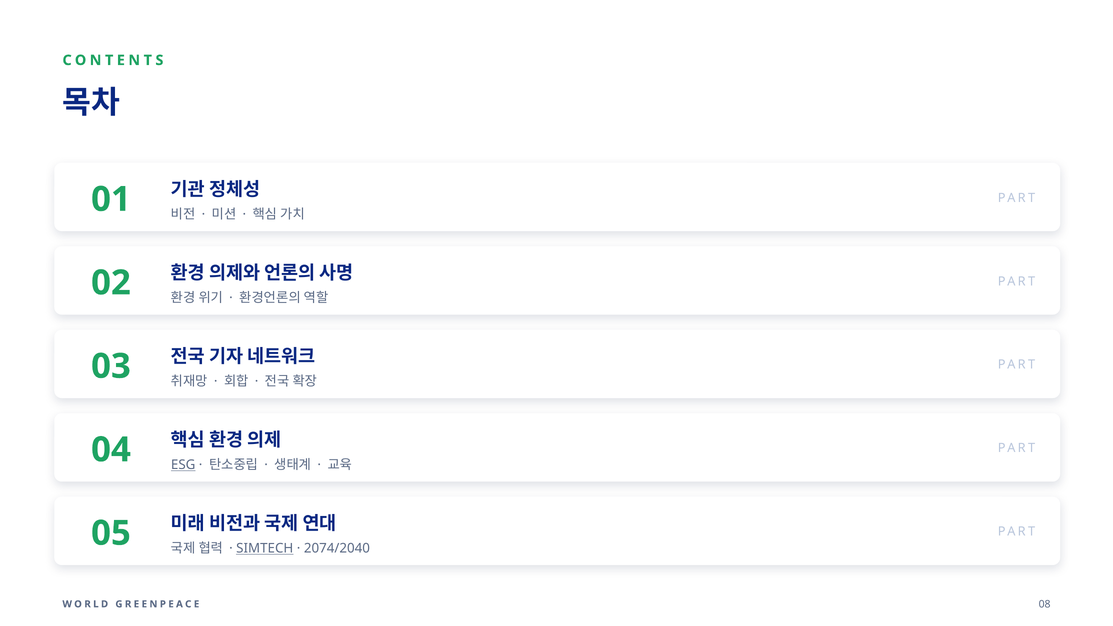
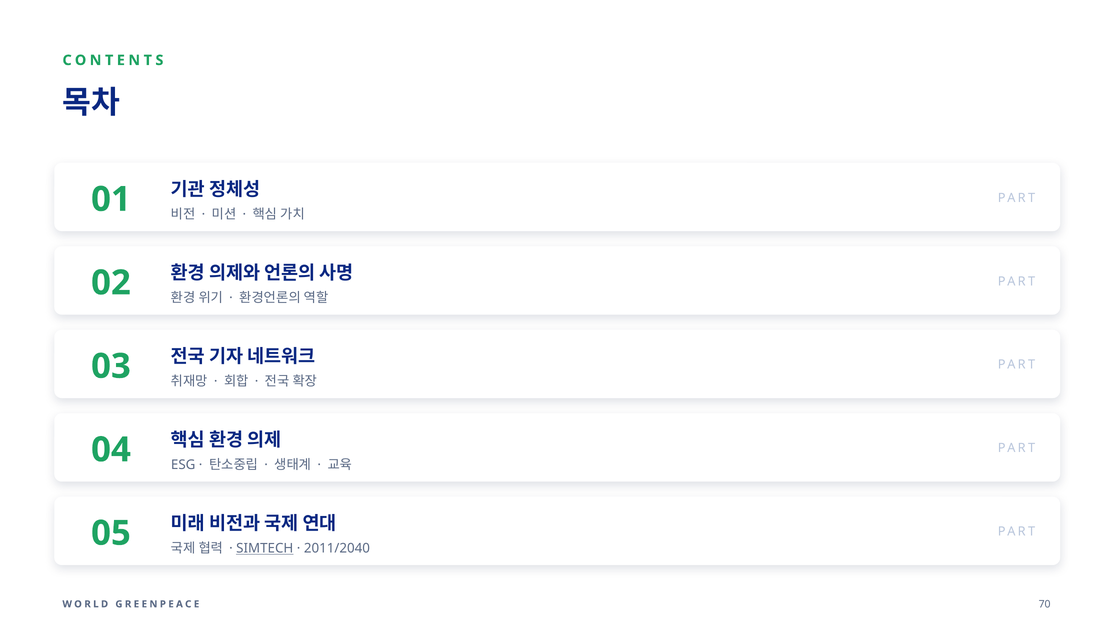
ESG underline: present -> none (183, 465)
2074/2040: 2074/2040 -> 2011/2040 (337, 548)
08: 08 -> 70 (1045, 604)
